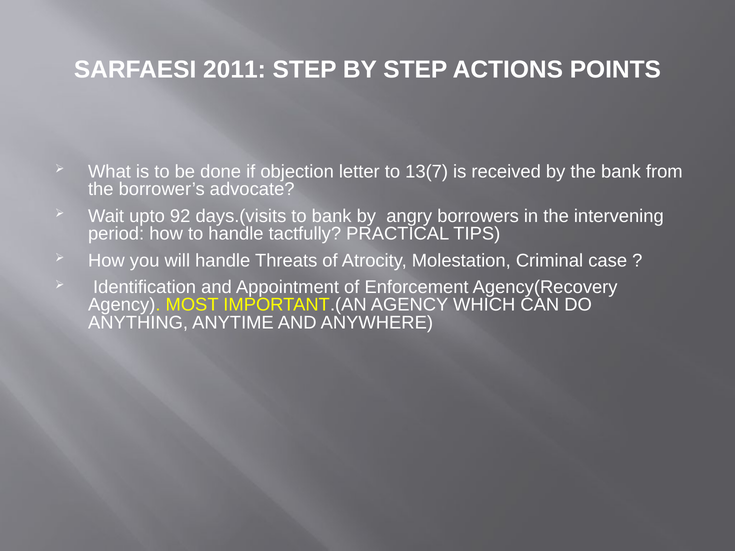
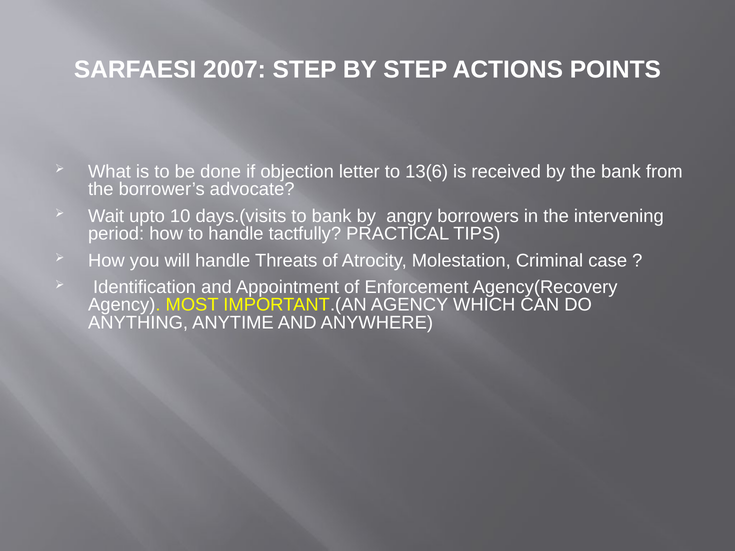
2011: 2011 -> 2007 (234, 70)
13(7: 13(7 -> 13(6 (427, 172)
92: 92 -> 10 (180, 216)
